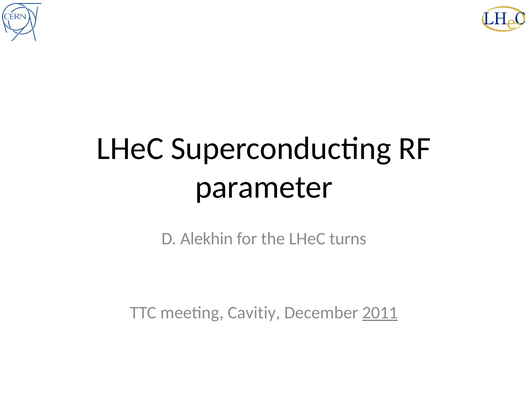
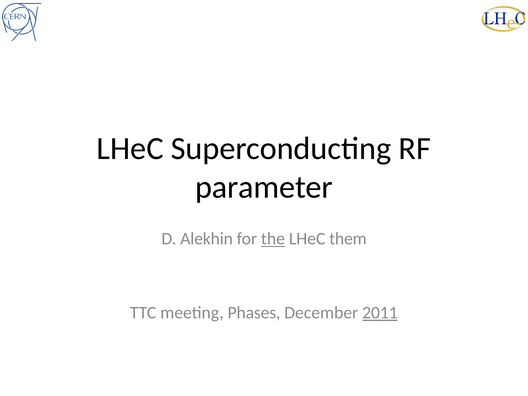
the underline: none -> present (273, 239)
turns: turns -> them (348, 239)
Cavitiy: Cavitiy -> Phases (254, 313)
